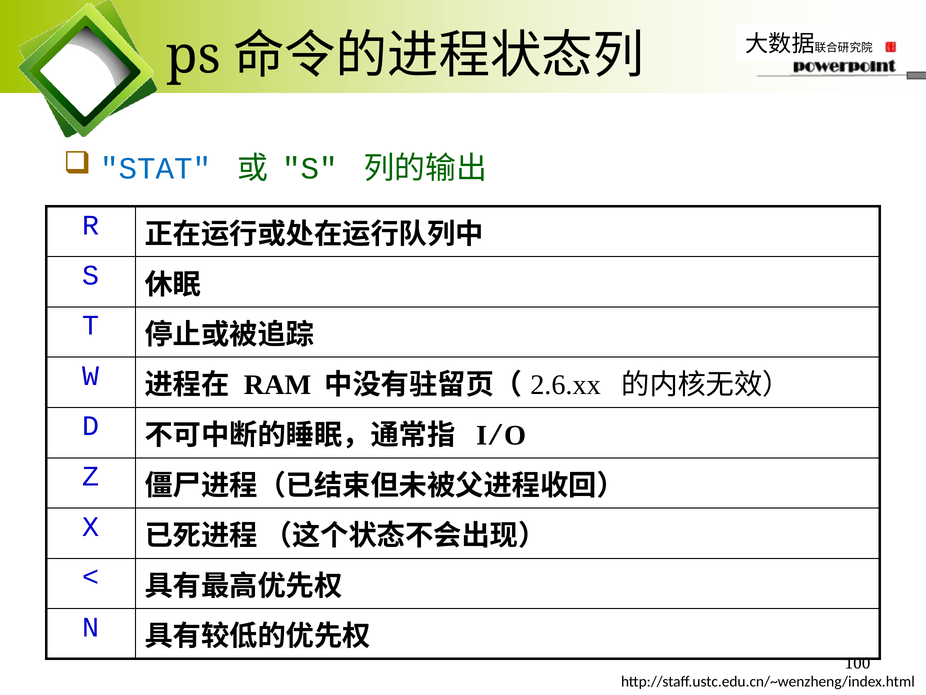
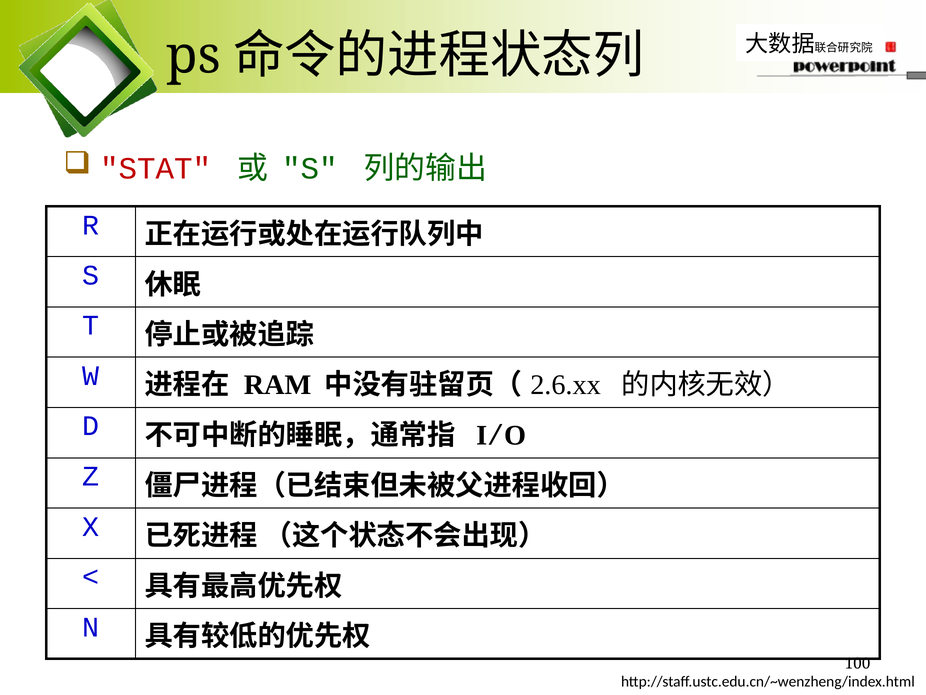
STAT colour: blue -> red (156, 168)
